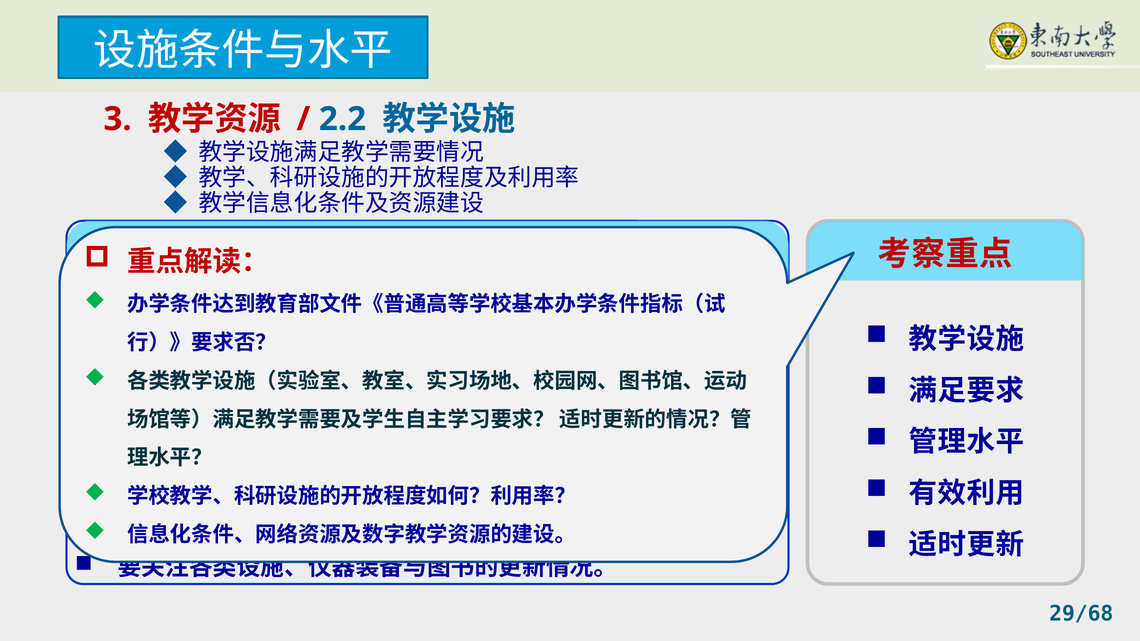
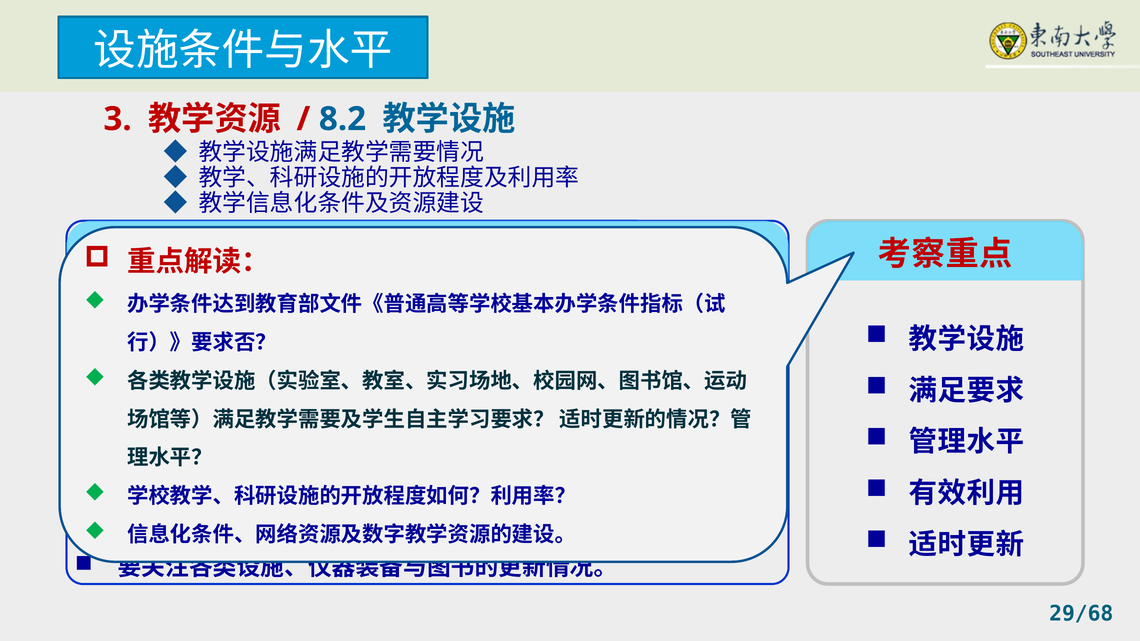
2.2: 2.2 -> 8.2 (343, 119)
